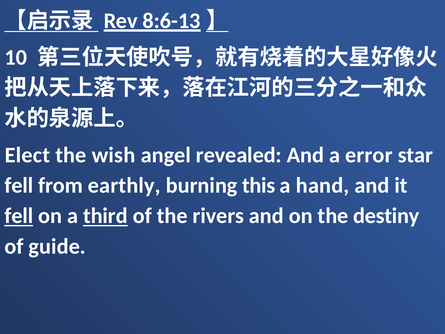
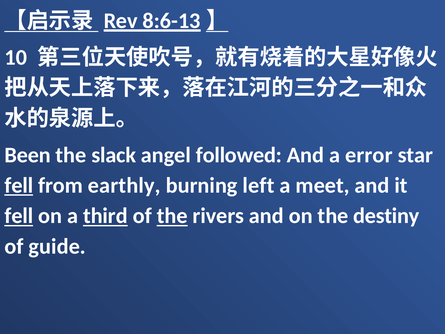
Elect: Elect -> Been (28, 155)
wish: wish -> slack (114, 155)
revealed: revealed -> followed (239, 155)
fell underline: none -> present (19, 185)
this: this -> left (258, 185)
hand: hand -> meet (323, 185)
the underline: none -> present (172, 216)
